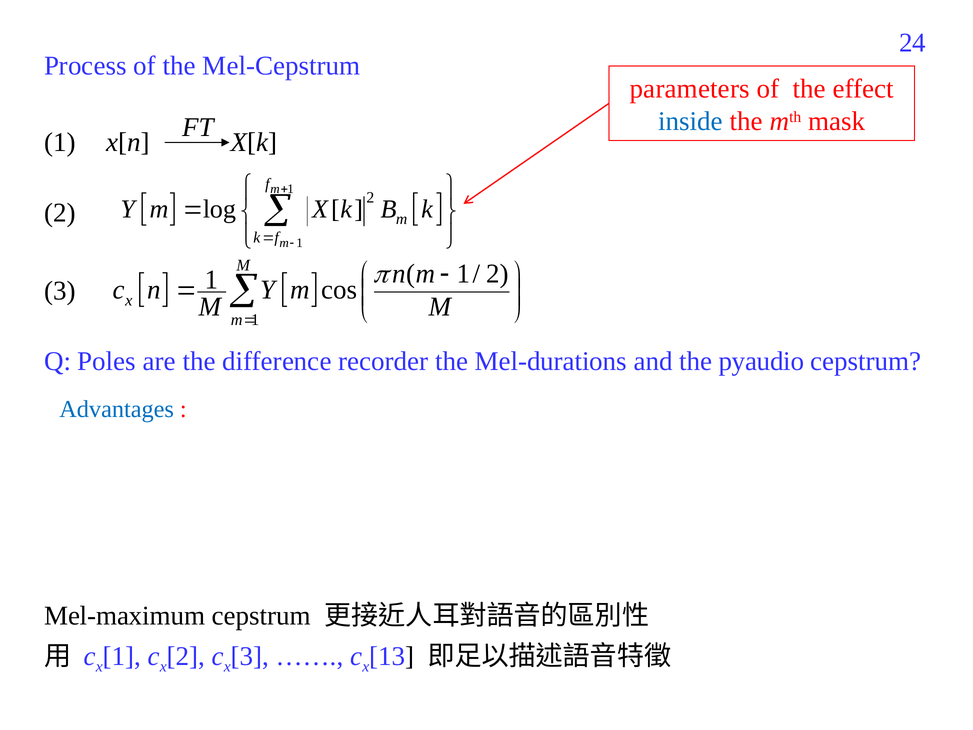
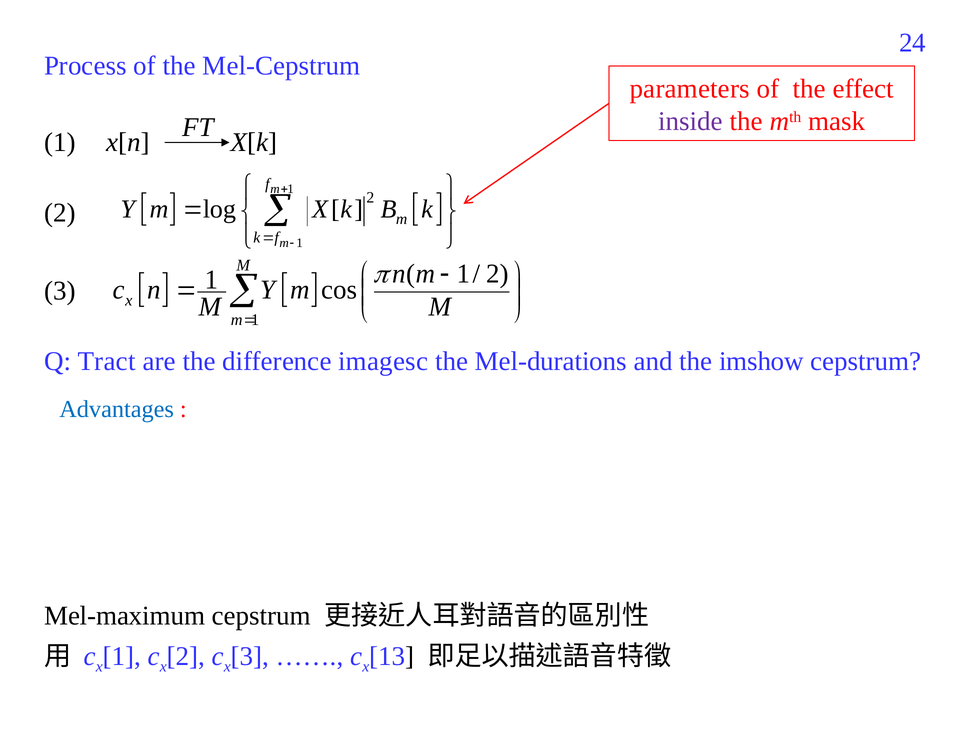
inside colour: blue -> purple (691, 121)
Poles: Poles -> Tract (107, 361)
recorder: recorder -> imagesc (383, 361)
pyaudio: pyaudio -> imshow (761, 361)
